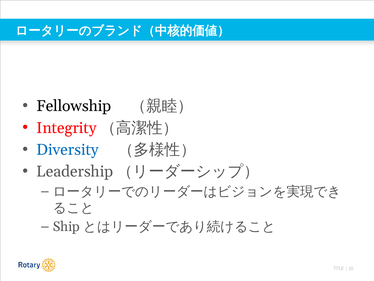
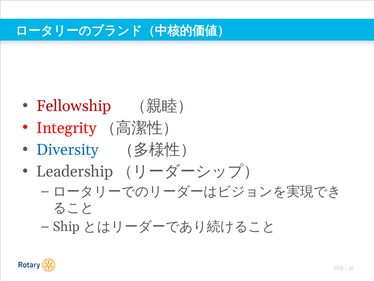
Fellowship colour: black -> red (74, 106)
